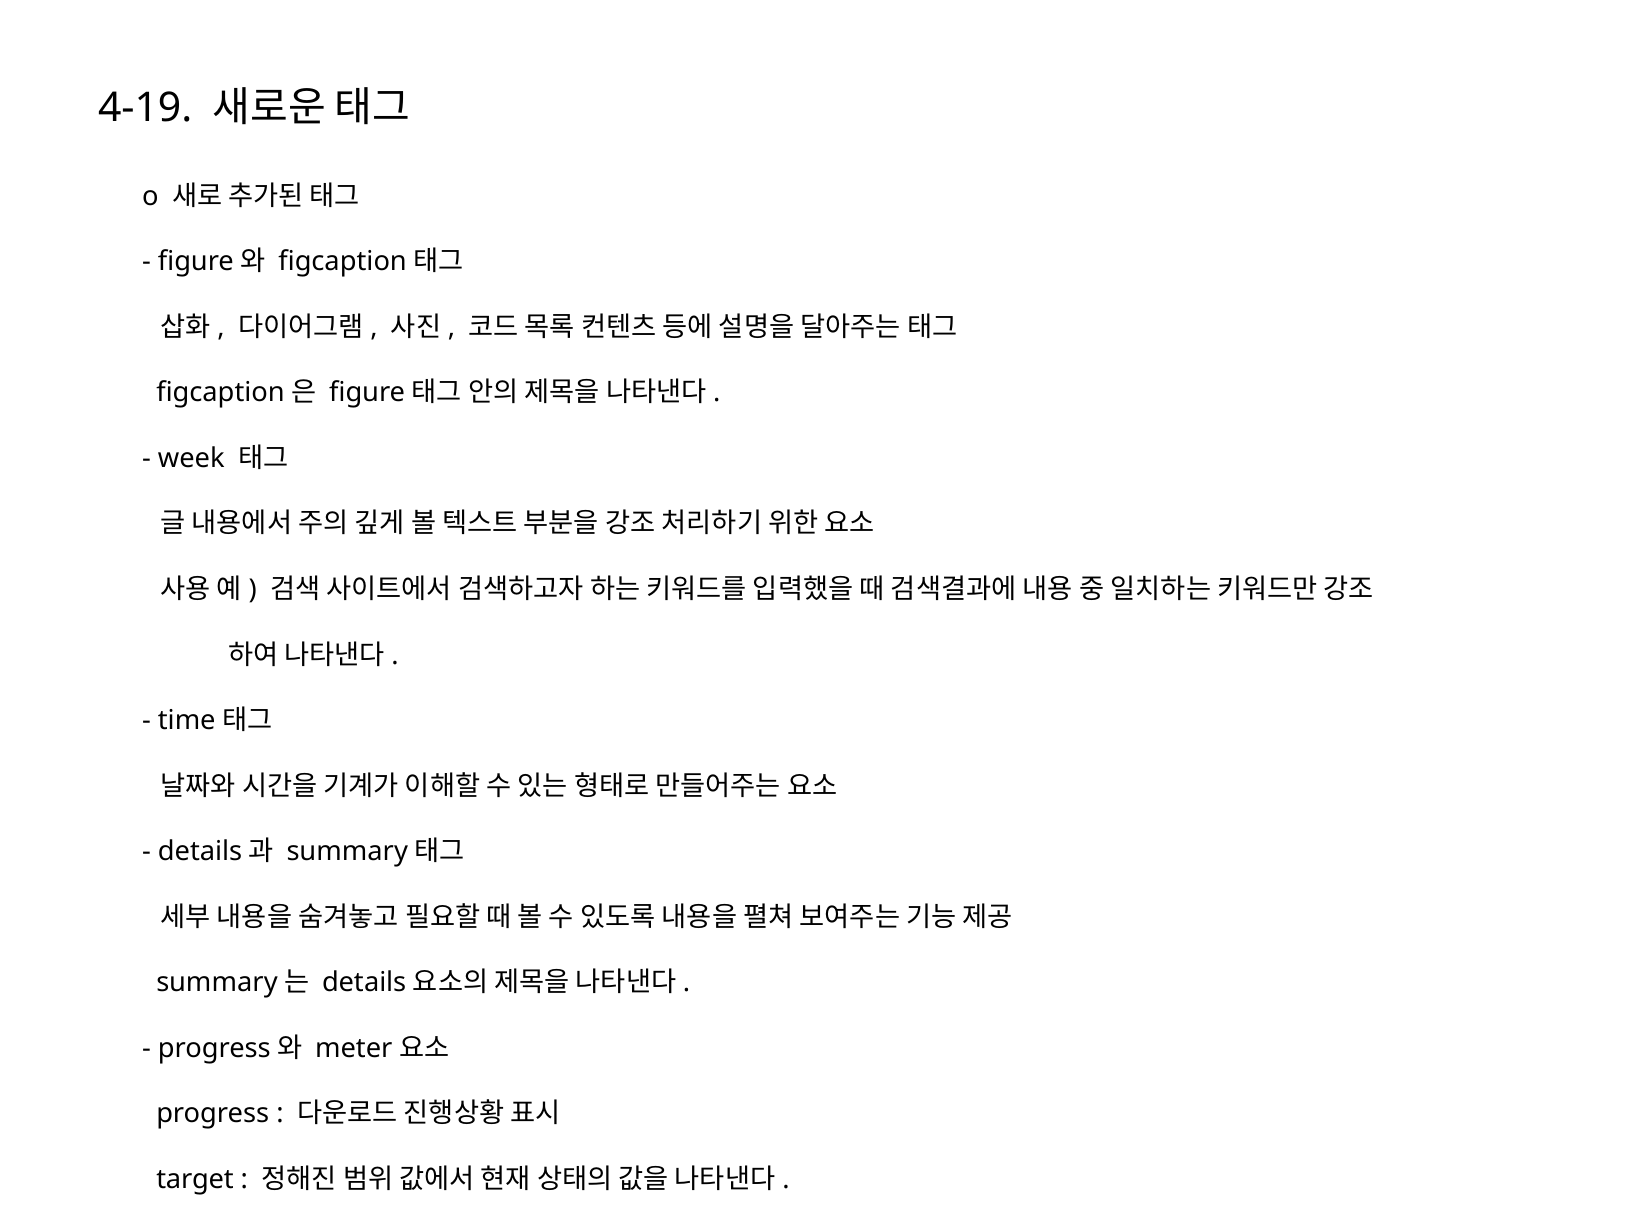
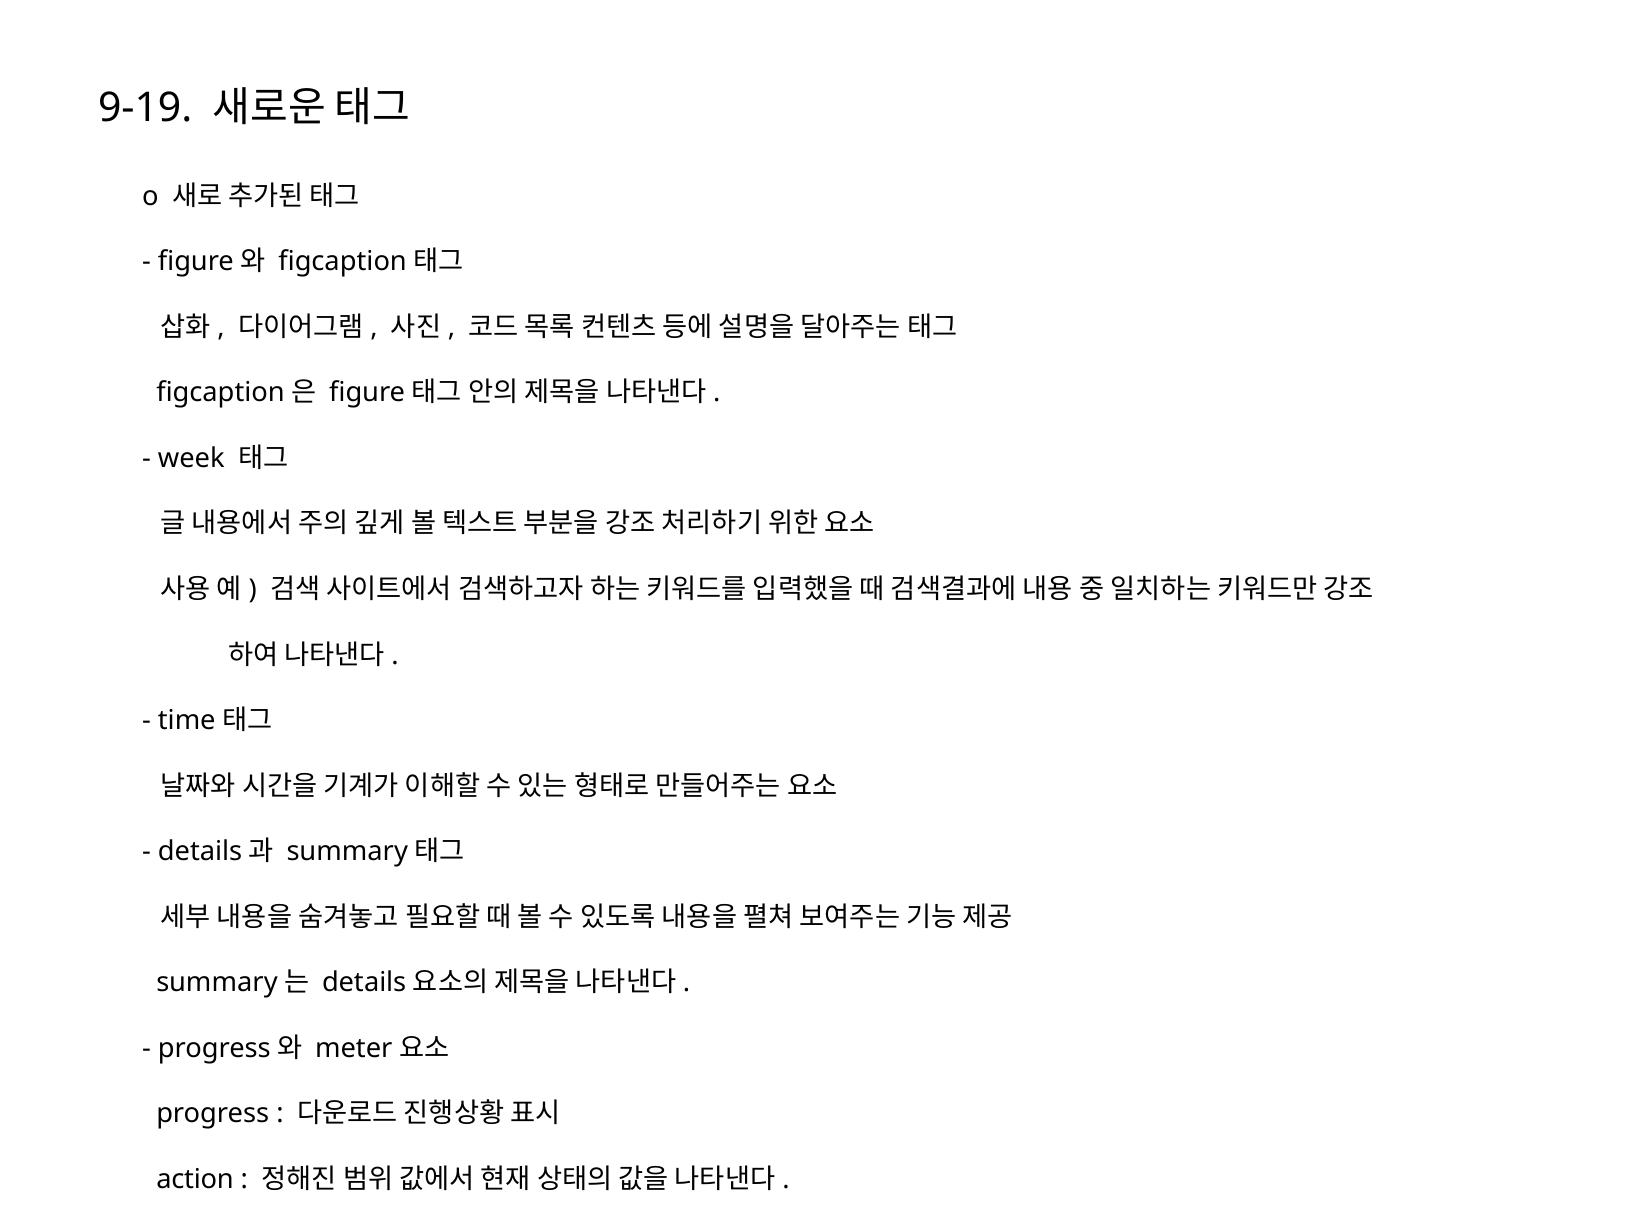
4-19: 4-19 -> 9-19 (145, 108)
target: target -> action (195, 1180)
